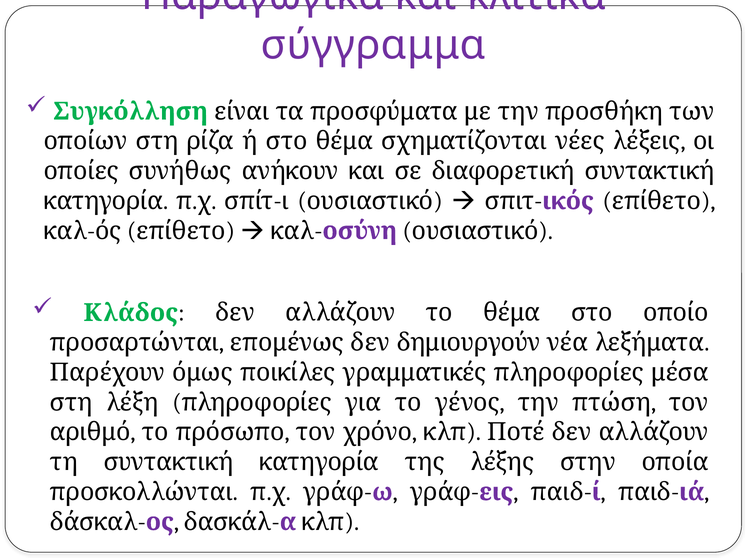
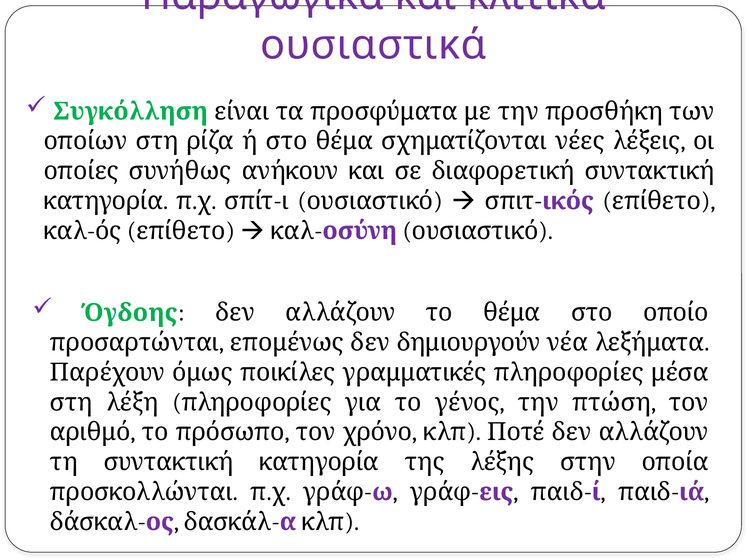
σύγγραμμα: σύγγραμμα -> ουσιαστικά (373, 45)
Κλάδος: Κλάδος -> Όγδοης (131, 313)
